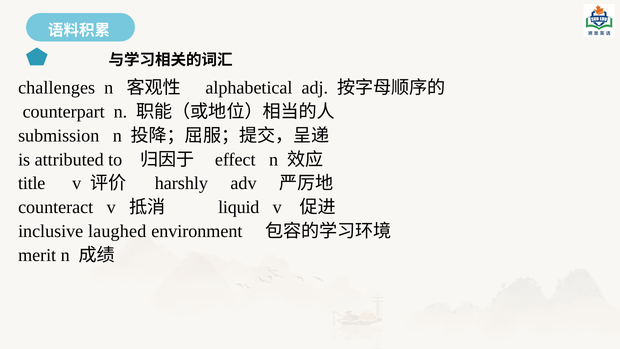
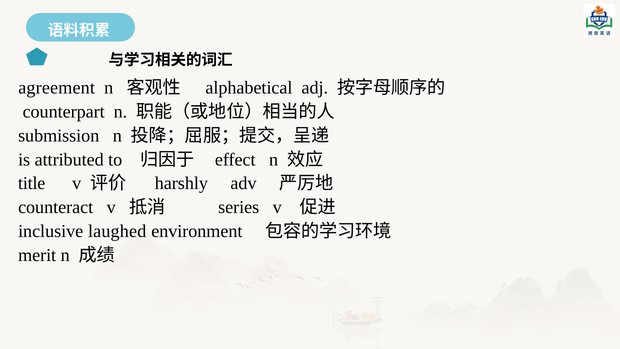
challenges: challenges -> agreement (57, 88)
liquid: liquid -> series (239, 207)
